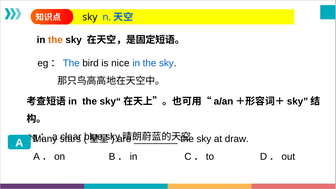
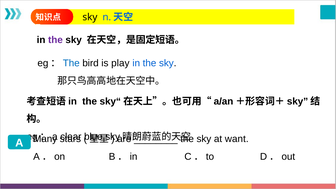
the colour: orange -> purple (55, 40)
nice: nice -> play (120, 63)
draw: draw -> want (237, 139)
